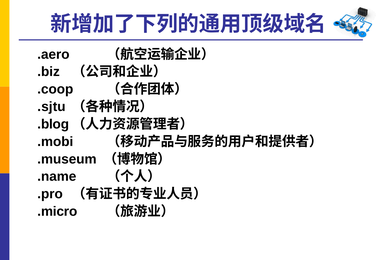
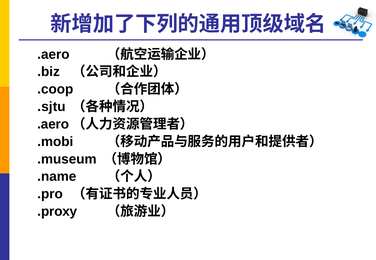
.blog: .blog -> .aero (53, 124)
.micro: .micro -> .proxy (57, 212)
